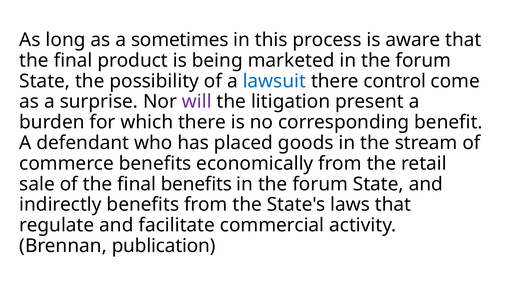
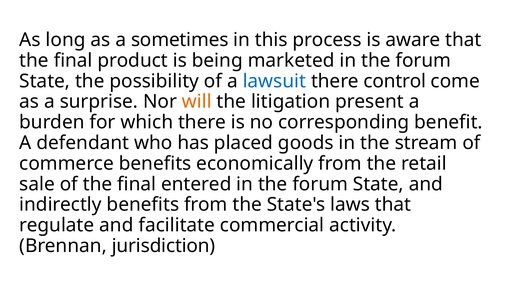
will colour: purple -> orange (197, 102)
final benefits: benefits -> entered (196, 184)
publication: publication -> jurisdiction (164, 246)
